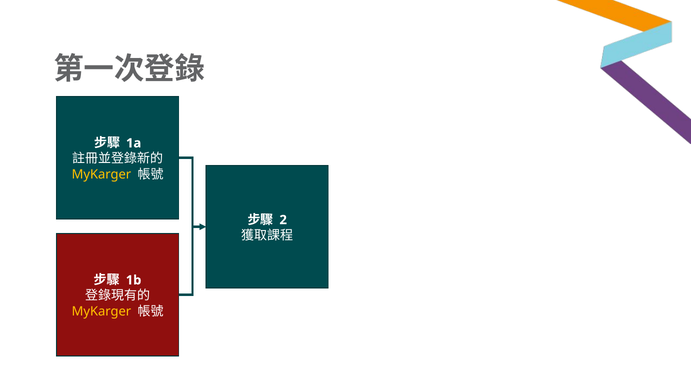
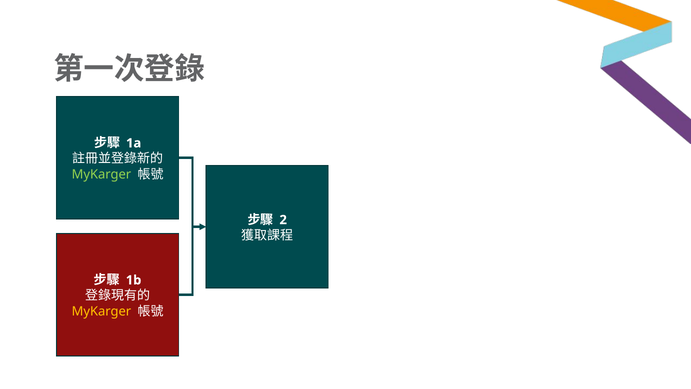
MyKarger colour: yellow -> light green (101, 174)
